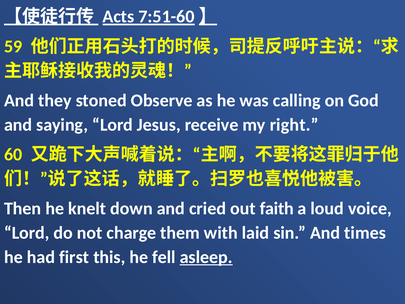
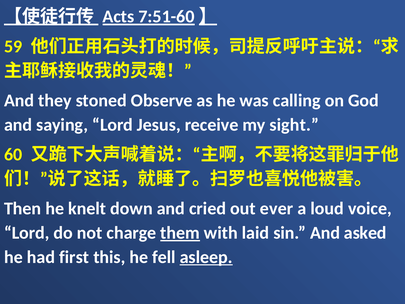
right: right -> sight (294, 125)
faith: faith -> ever (277, 209)
them underline: none -> present (180, 233)
times: times -> asked (365, 233)
